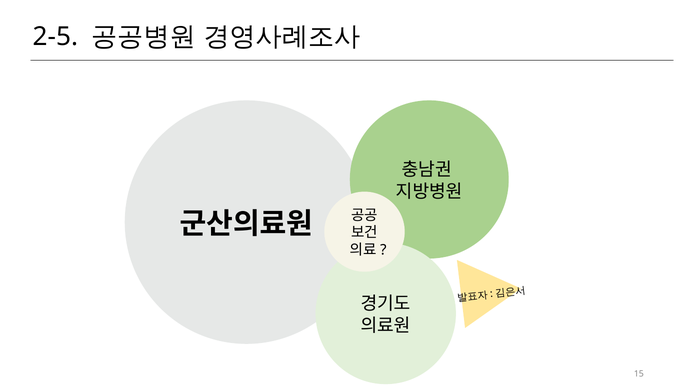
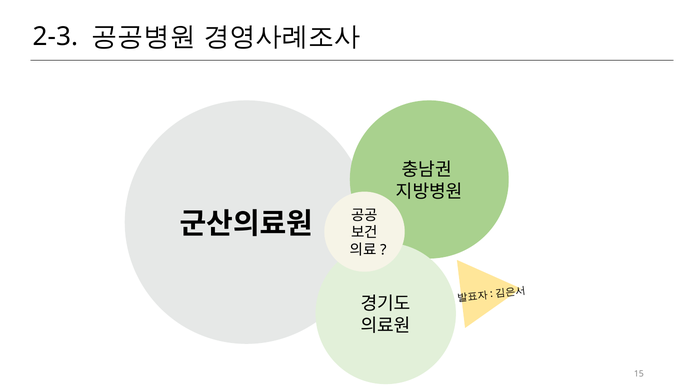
2-5: 2-5 -> 2-3 (56, 36)
